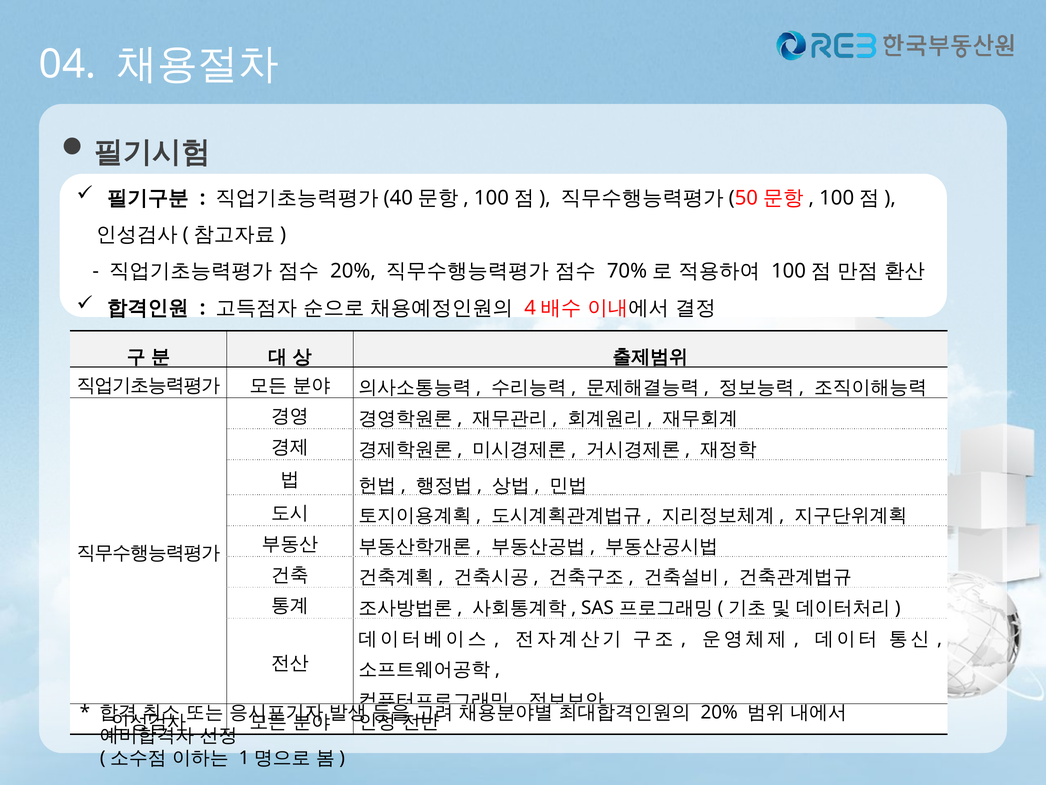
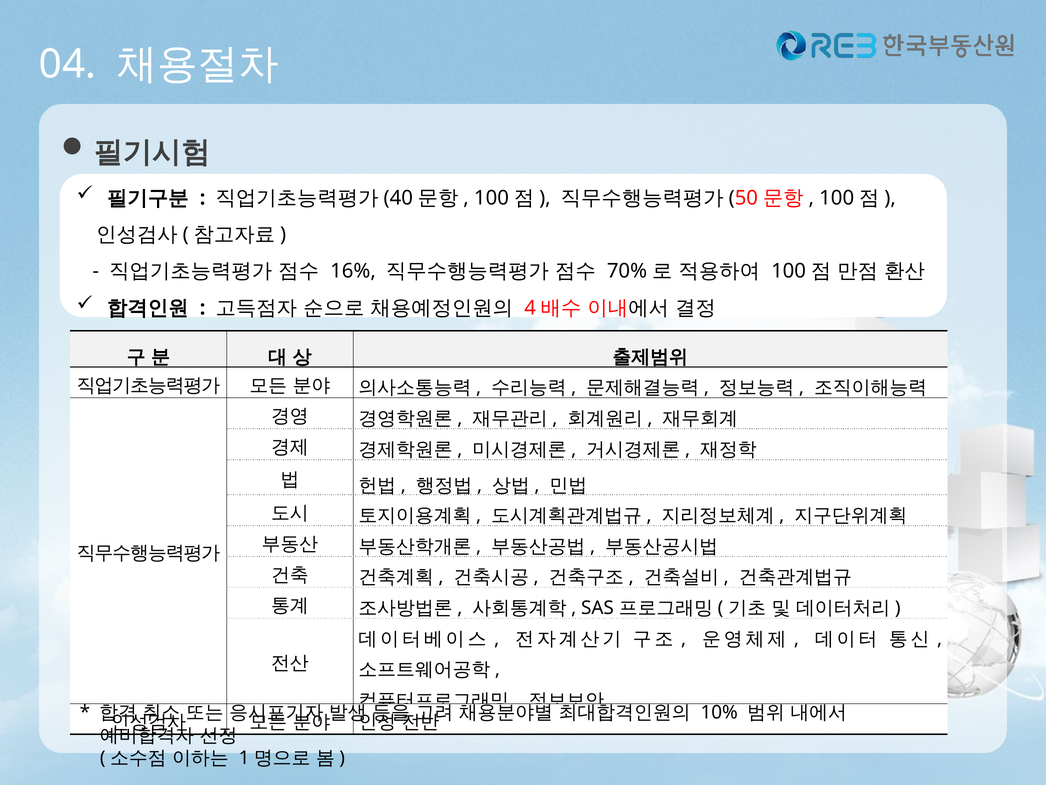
20%: 20% -> 16% (353, 271)
20%: 20% -> 10% (719, 712)
